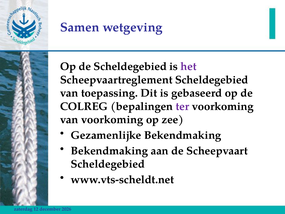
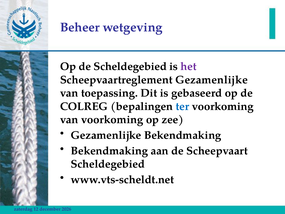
Samen: Samen -> Beheer (80, 27)
Scheepvaartreglement Scheldegebied: Scheldegebied -> Gezamenlijke (212, 80)
ter colour: purple -> blue (182, 106)
